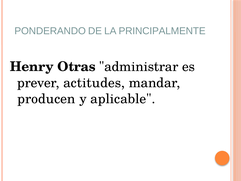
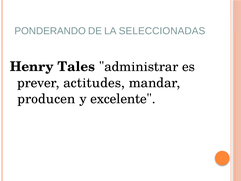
PRINCIPALMENTE: PRINCIPALMENTE -> SELECCIONADAS (162, 31)
Otras: Otras -> Tales (76, 67)
aplicable: aplicable -> excelente (123, 99)
